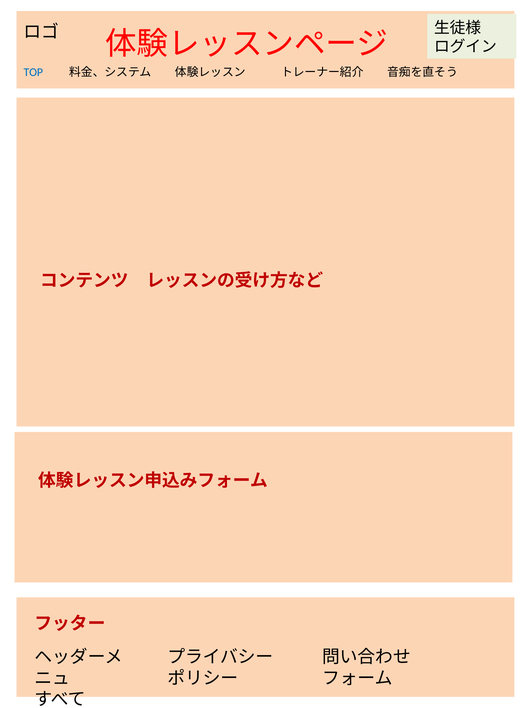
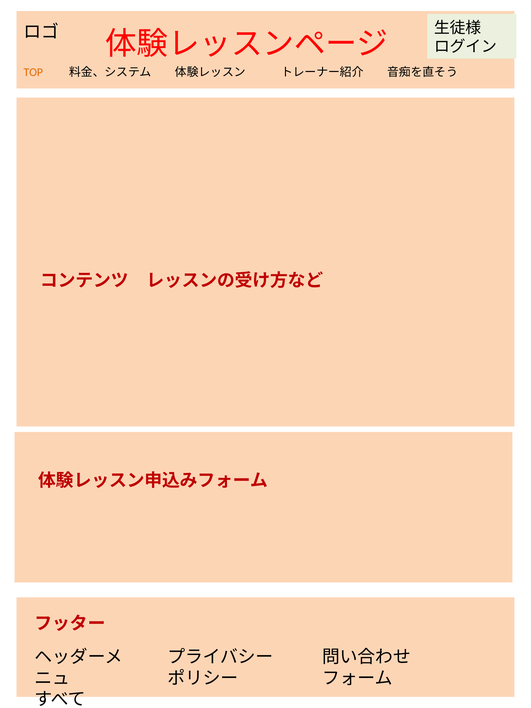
TOP colour: blue -> orange (33, 72)
